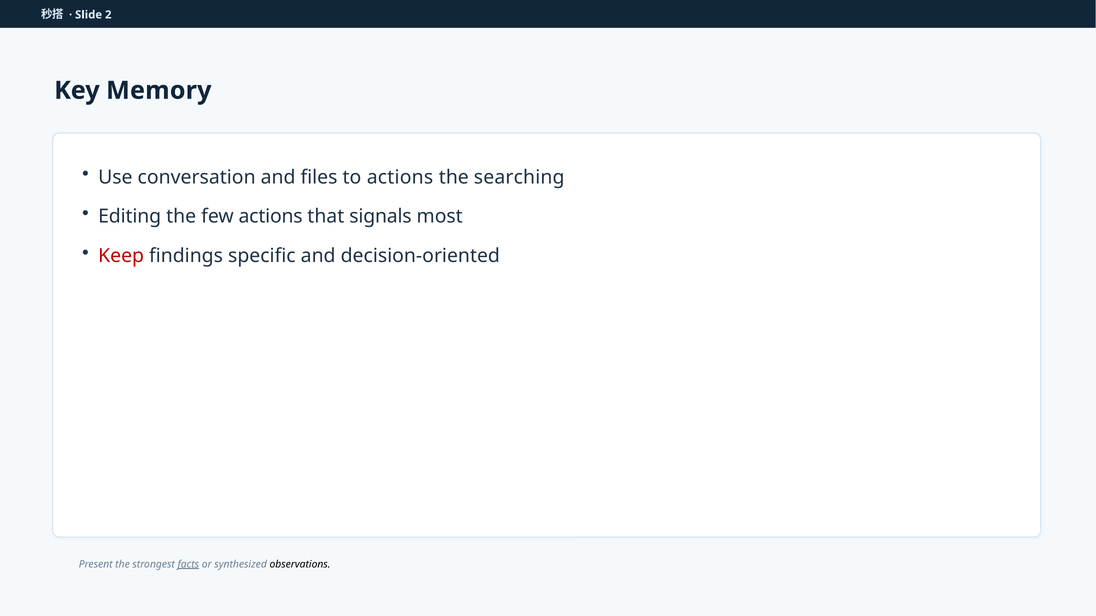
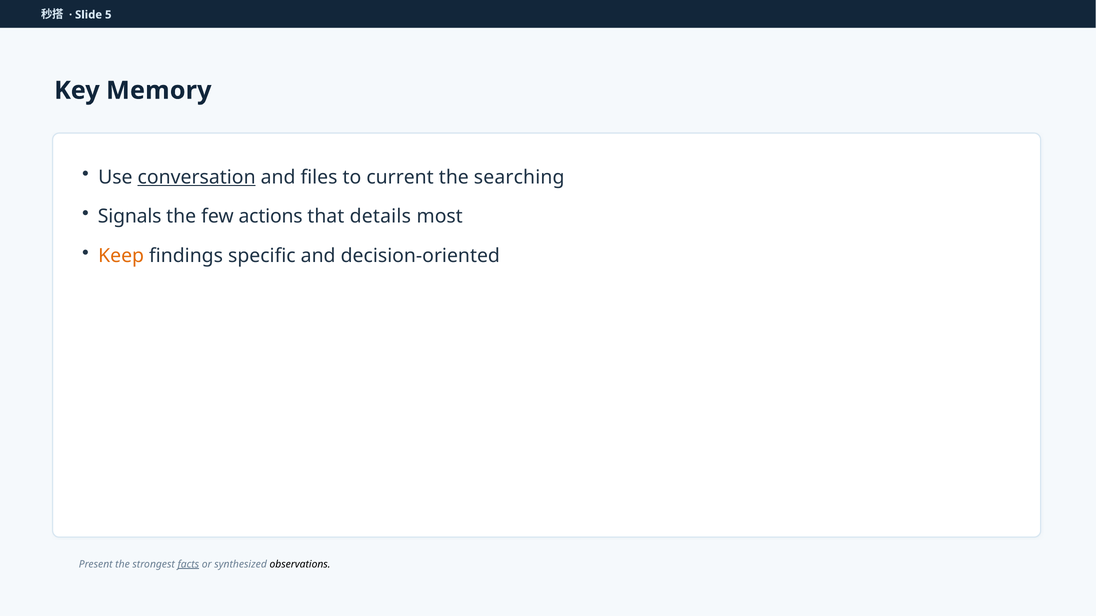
2: 2 -> 5 (108, 15)
conversation underline: none -> present (197, 177)
to actions: actions -> current (400, 177)
Editing: Editing -> Signals (130, 217)
signals: signals -> details (380, 217)
Keep colour: red -> orange (121, 256)
